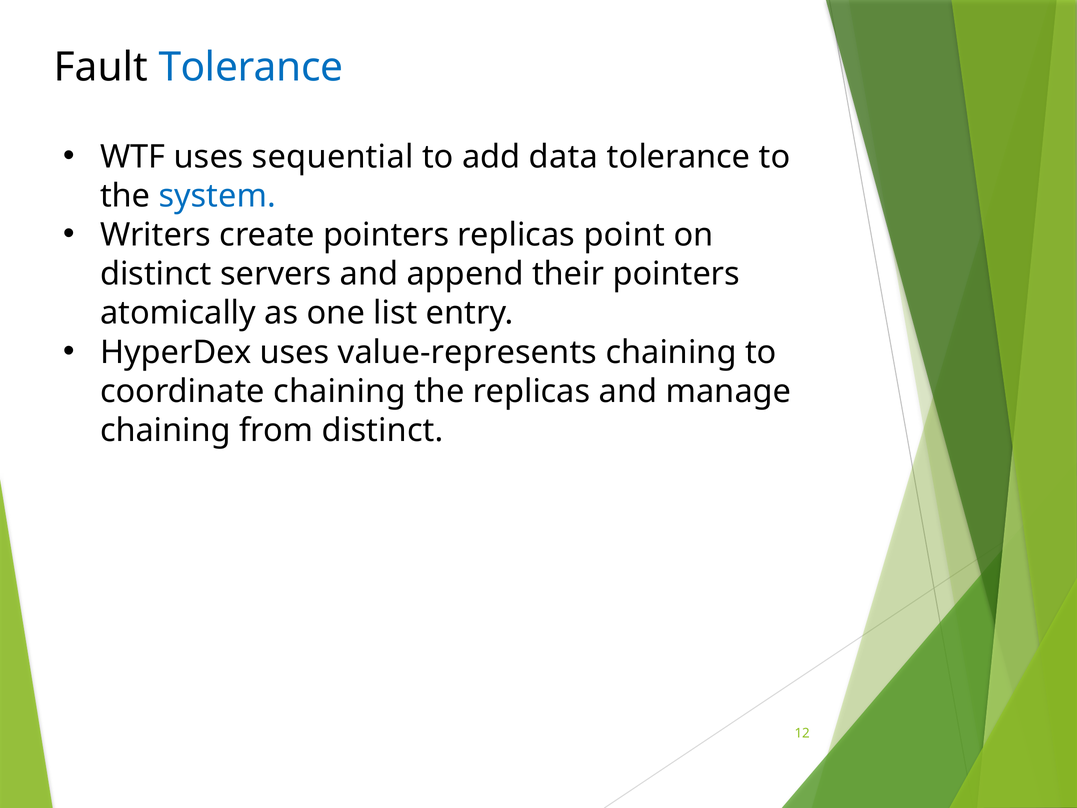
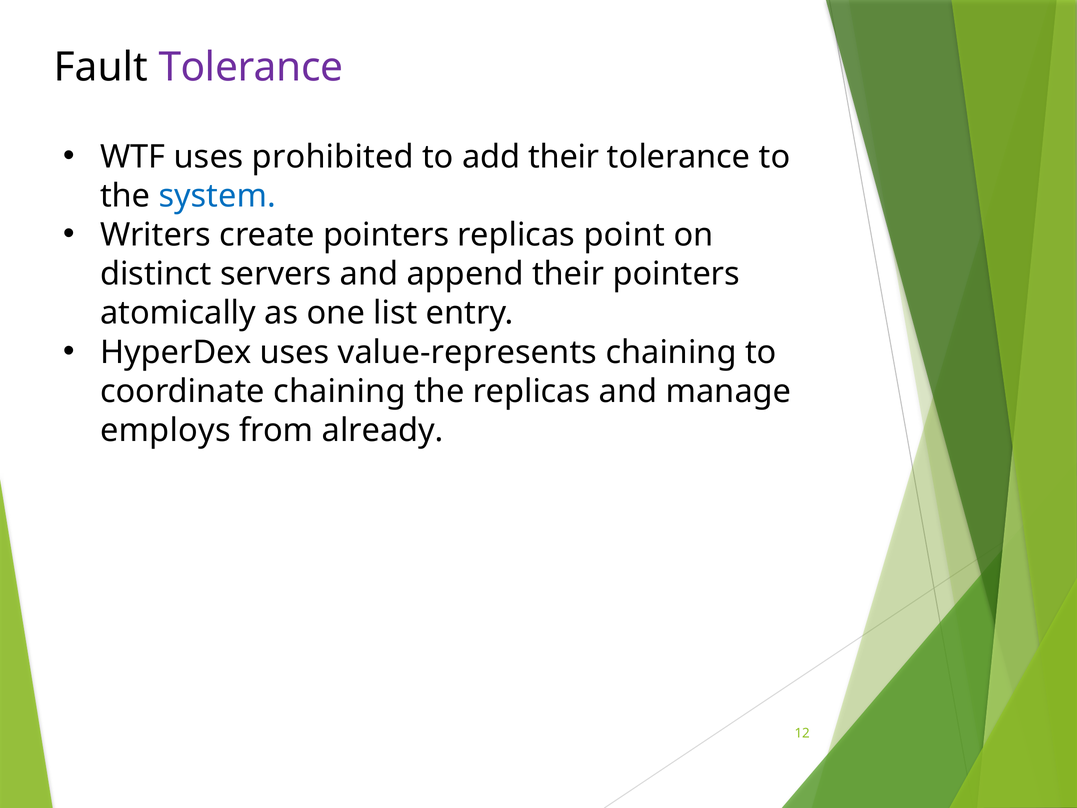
Tolerance colour: blue -> purple (251, 67)
sequential: sequential -> prohibited (333, 157)
add data: data -> their (564, 157)
chaining: chaining -> employs (165, 430)
from distinct: distinct -> already (383, 430)
